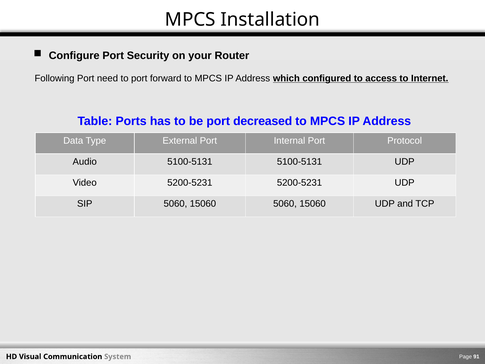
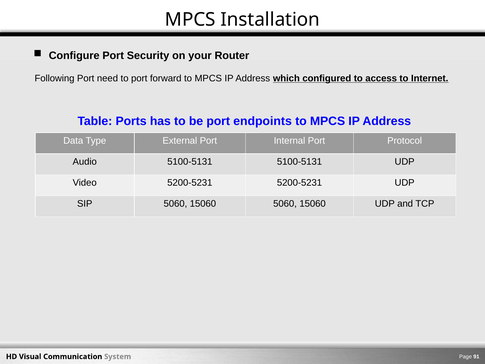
decreased: decreased -> endpoints (263, 121)
